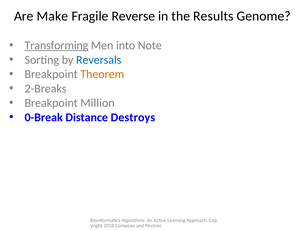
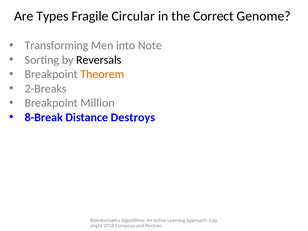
Make: Make -> Types (52, 16)
Reverse: Reverse -> Circular (133, 16)
Results: Results -> Correct (213, 16)
Transforming underline: present -> none (56, 45)
Reversals colour: blue -> black (99, 60)
0-Break: 0-Break -> 8-Break (44, 117)
